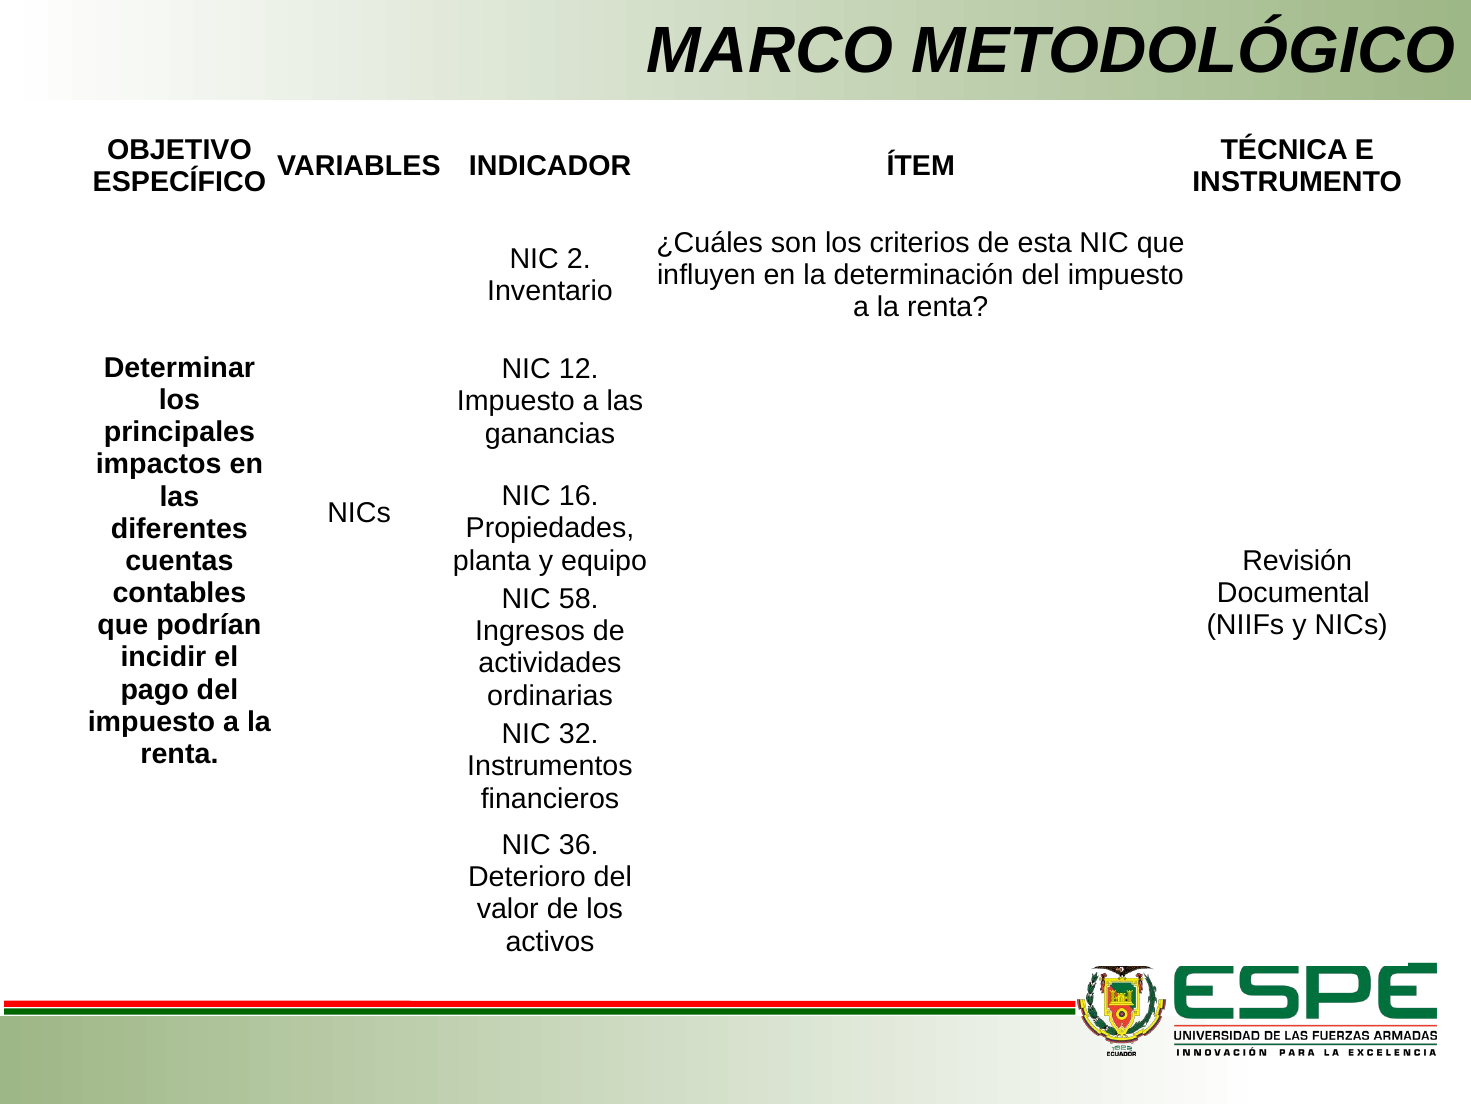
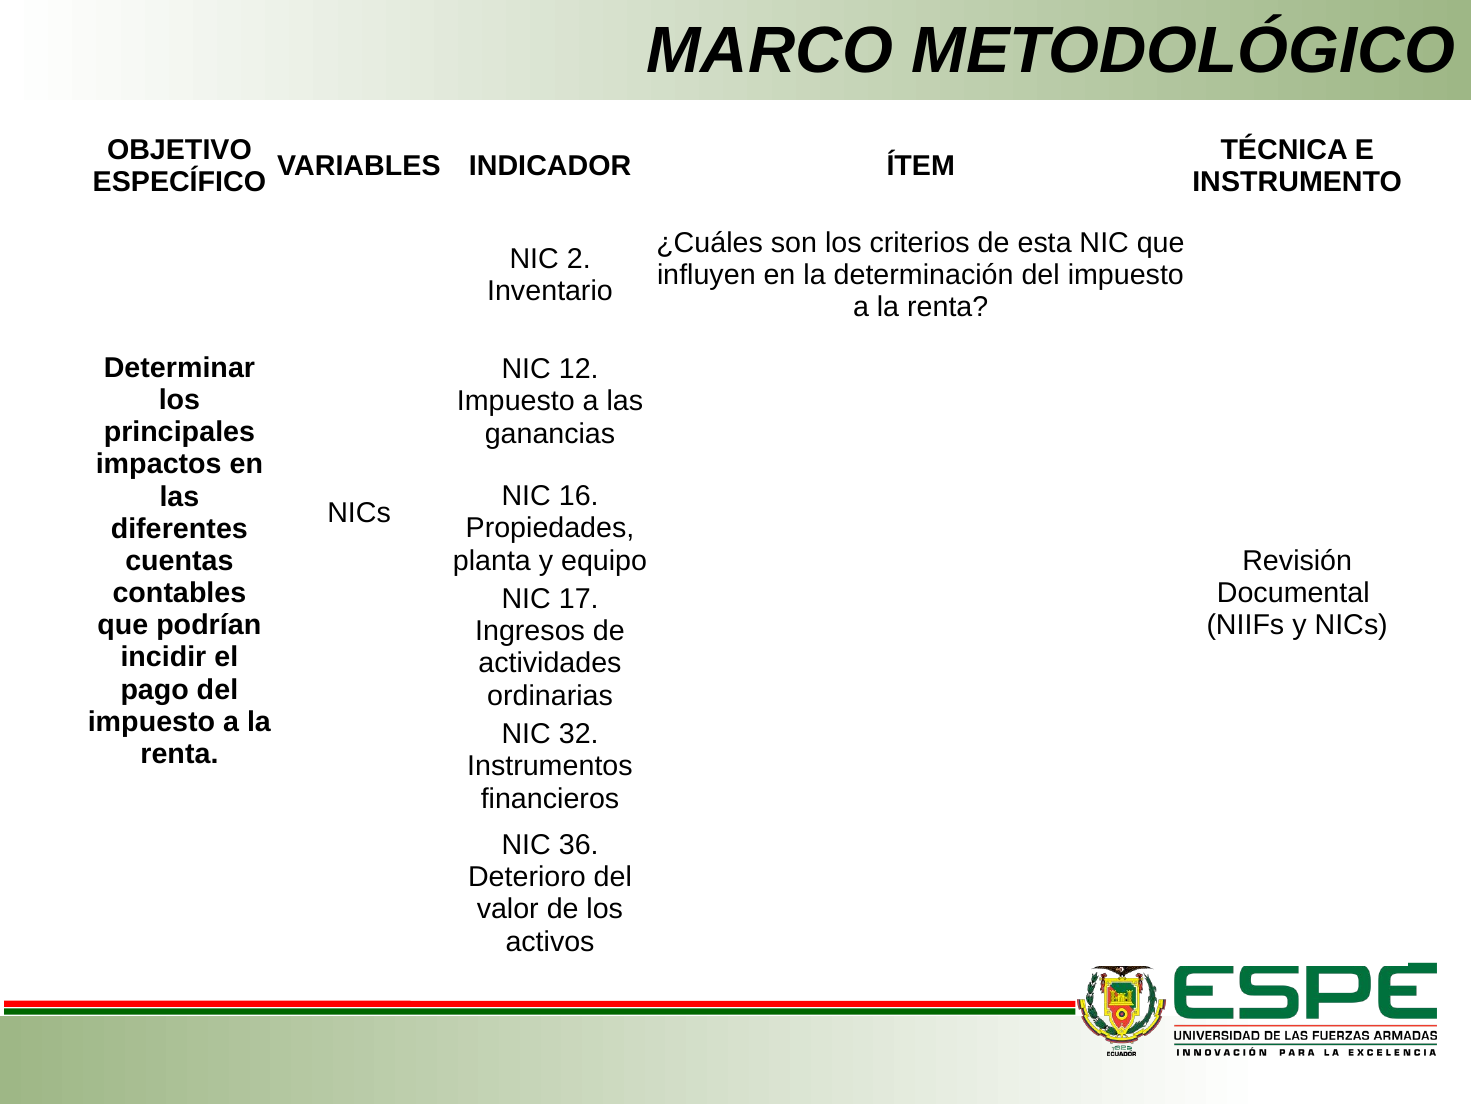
58: 58 -> 17 (579, 599)
